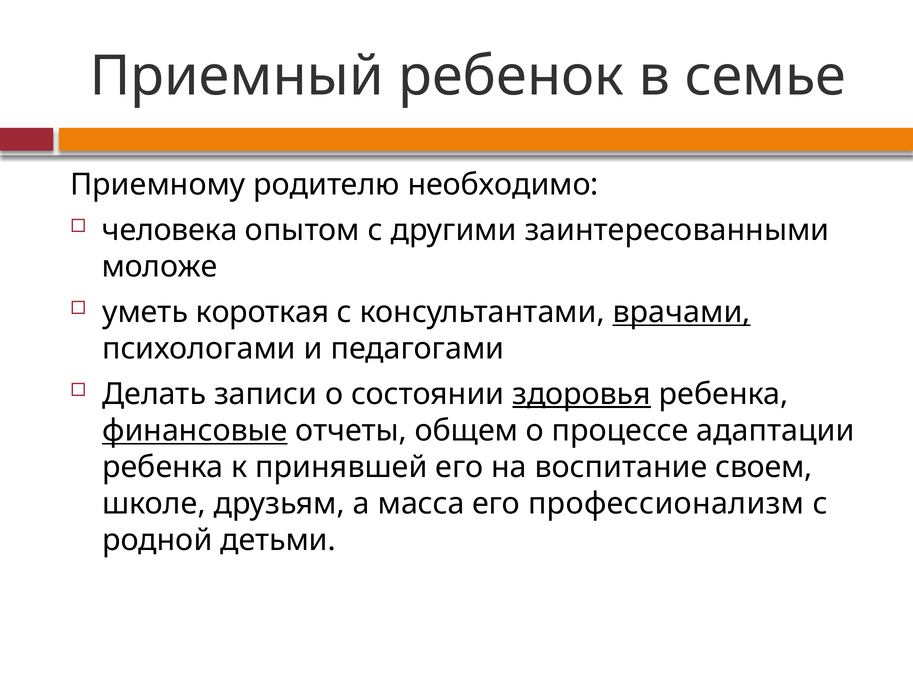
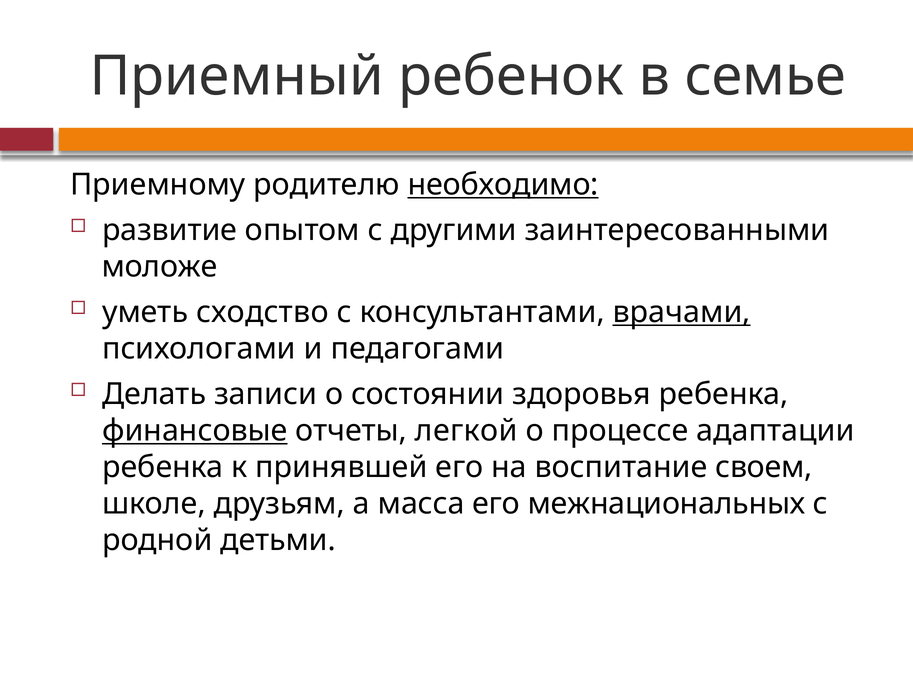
необходимо underline: none -> present (503, 185)
человека: человека -> развитие (170, 230)
короткая: короткая -> сходство (262, 312)
здоровья underline: present -> none (582, 394)
общем: общем -> легкой (466, 430)
профессионализм: профессионализм -> межнациональных (667, 503)
